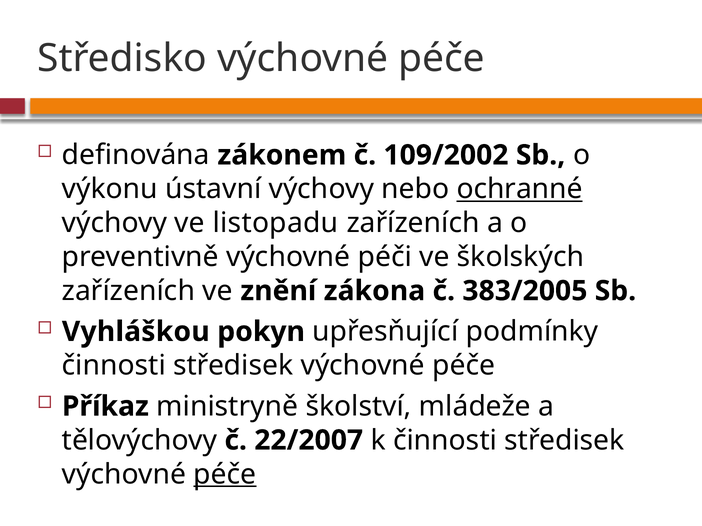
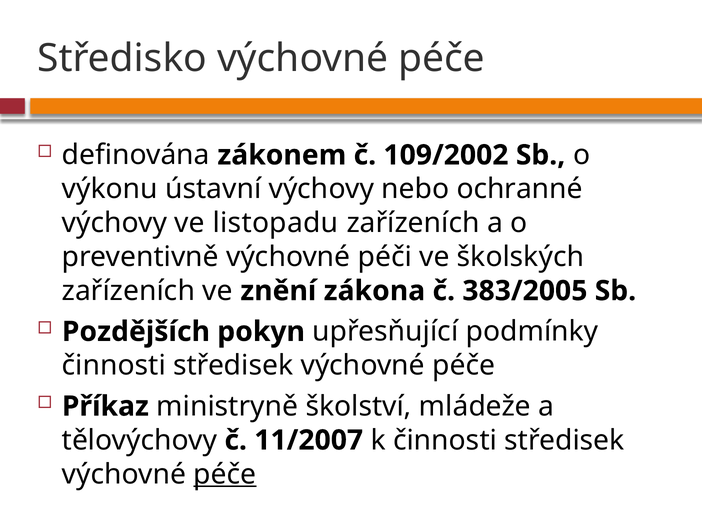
ochranné underline: present -> none (520, 189)
Vyhláškou: Vyhláškou -> Pozdějších (136, 332)
22/2007: 22/2007 -> 11/2007 (309, 441)
